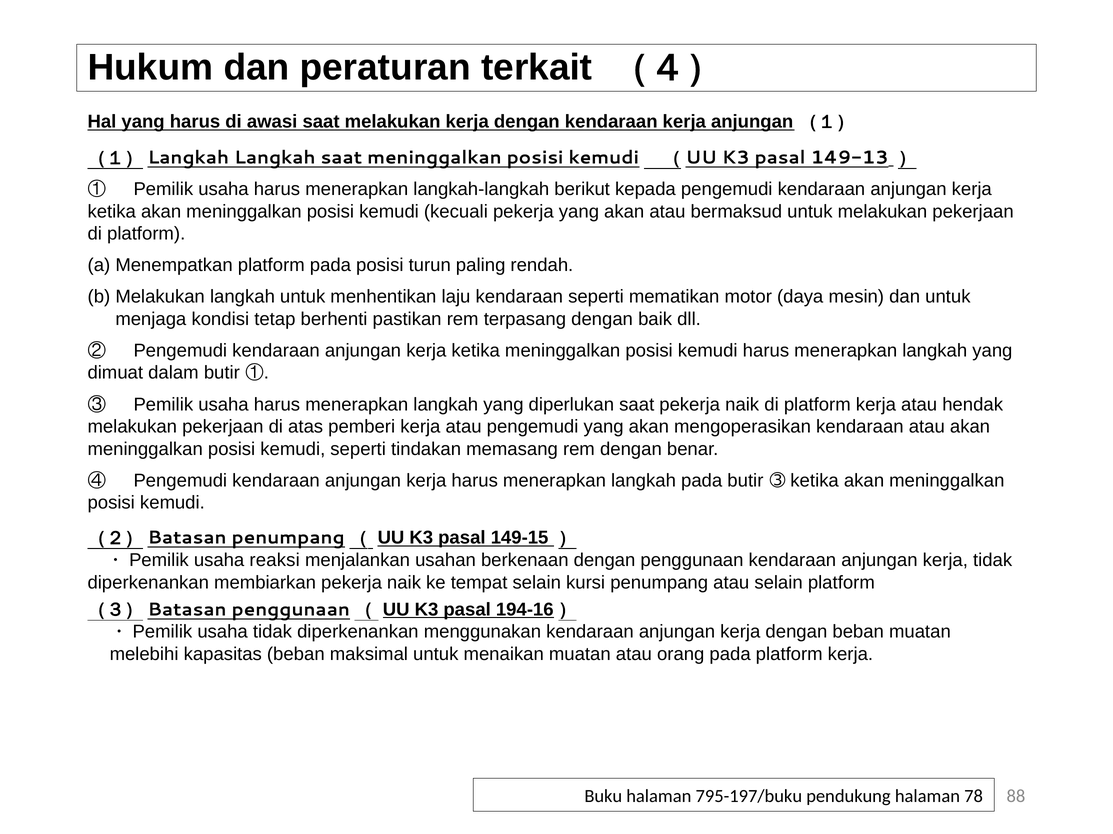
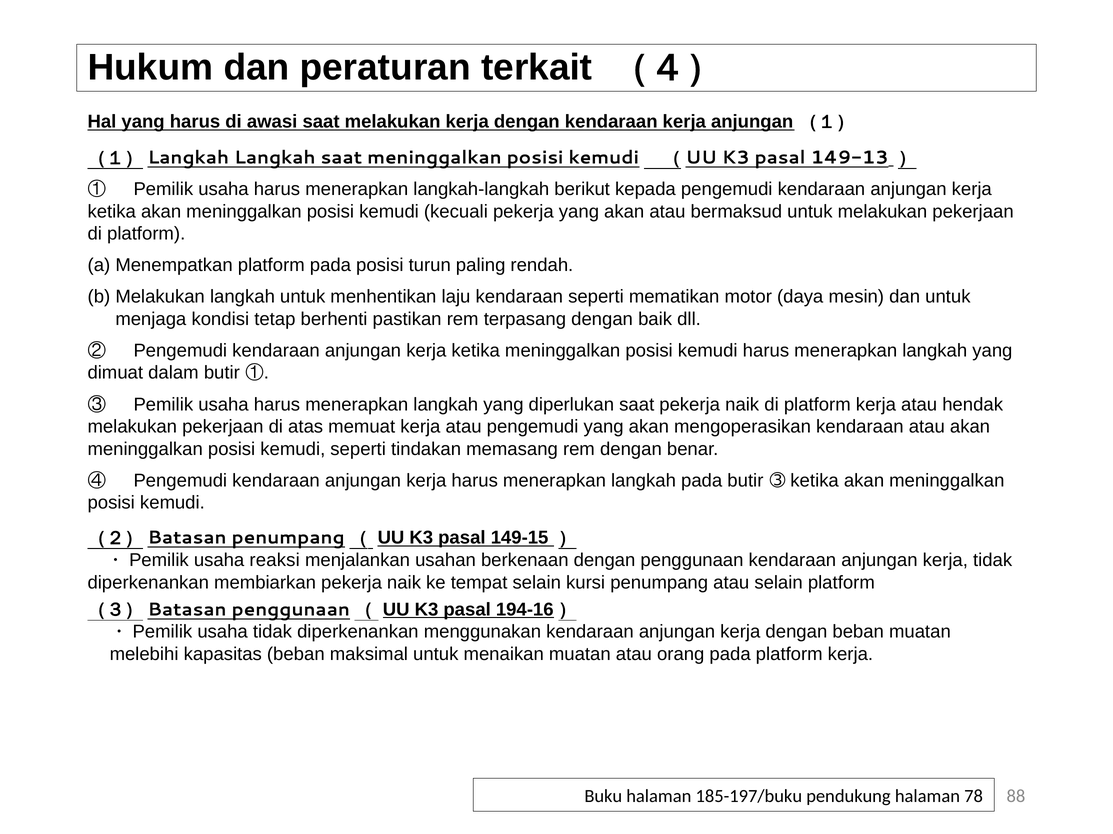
pemberi: pemberi -> memuat (362, 427)
795-197/buku: 795-197/buku -> 185-197/buku (749, 797)
